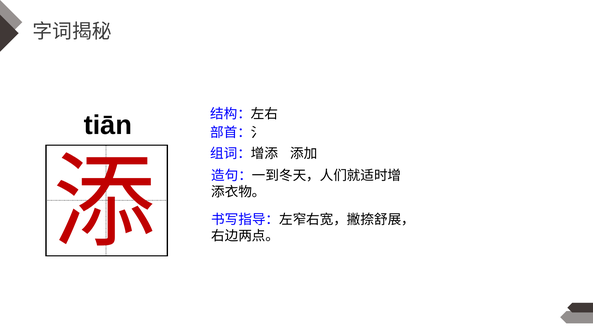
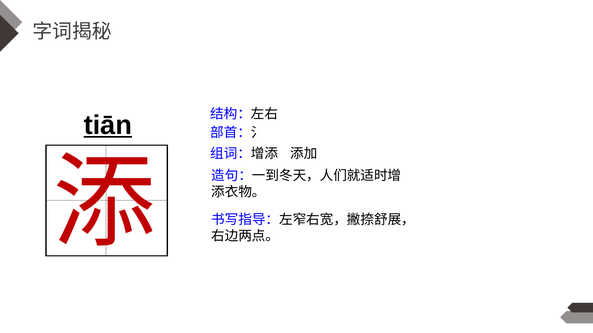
tiān underline: none -> present (108, 125)
